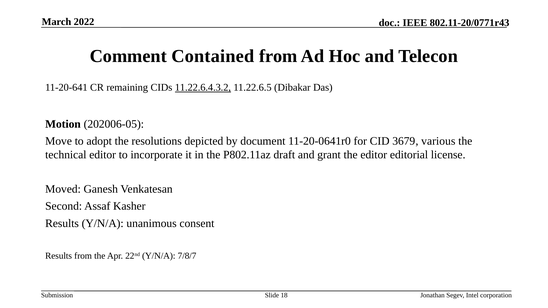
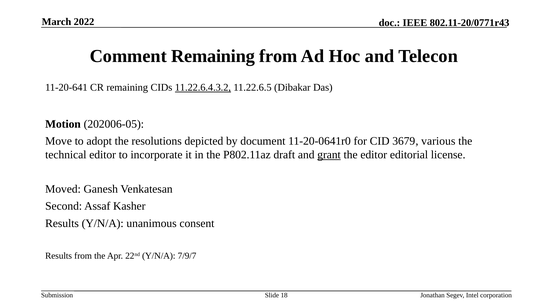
Comment Contained: Contained -> Remaining (213, 56)
grant underline: none -> present (329, 155)
7/8/7: 7/8/7 -> 7/9/7 (187, 256)
